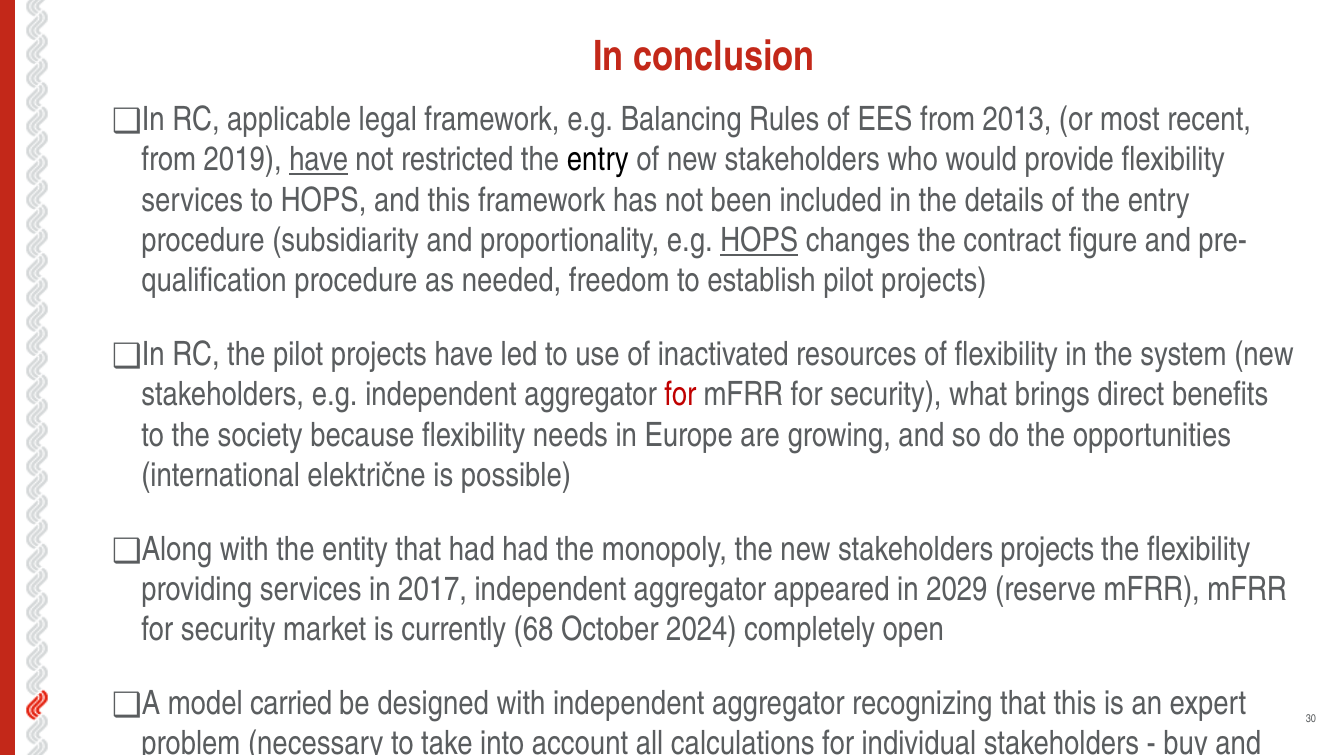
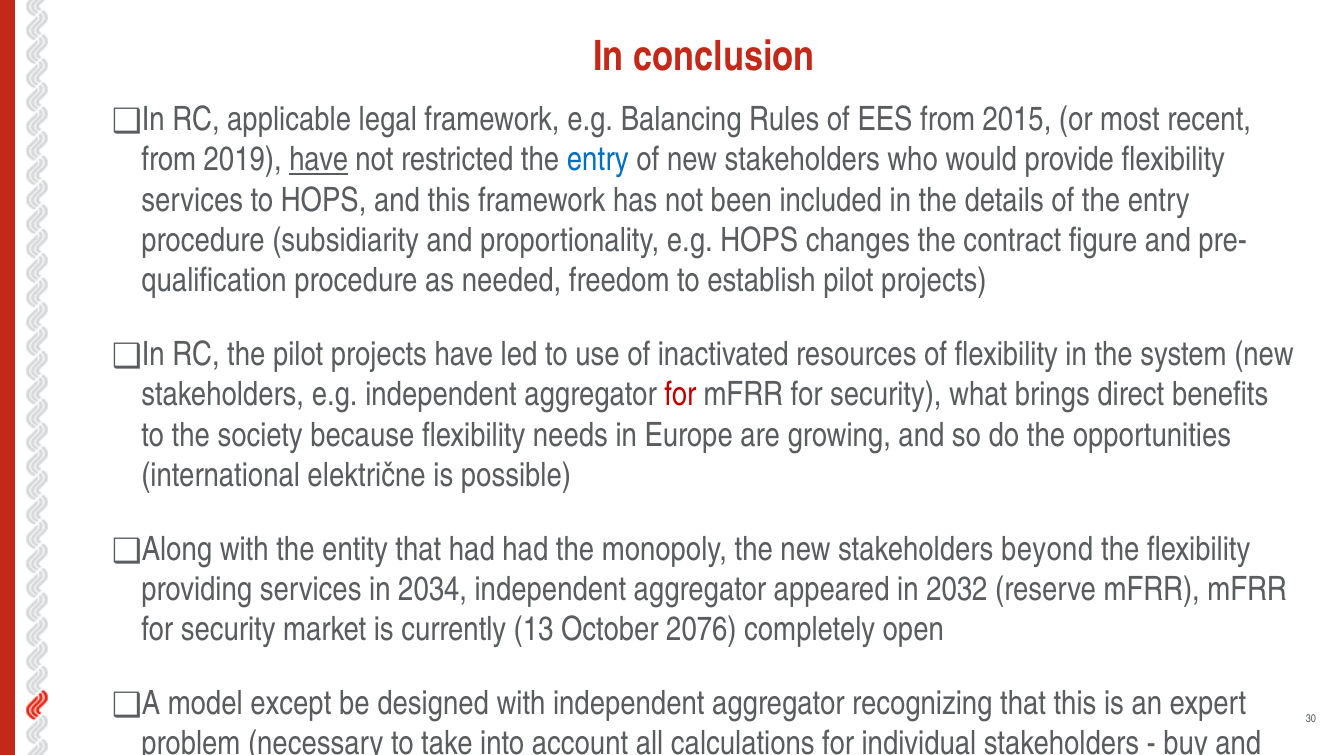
2013: 2013 -> 2015 (1017, 120)
entry colour: black -> blue (598, 160)
HOPS underline: present -> none (759, 240)
stakeholders projects: projects -> beyond (1047, 549)
2017: 2017 -> 2034 (433, 589)
2029: 2029 -> 2032 (957, 589)
68: 68 -> 13 (534, 630)
2024: 2024 -> 2076 (701, 630)
carried: carried -> except (291, 703)
